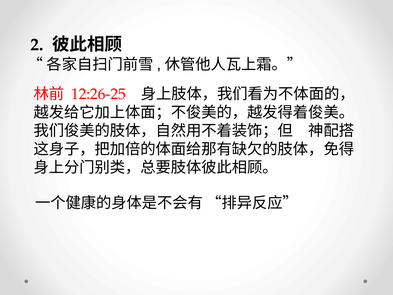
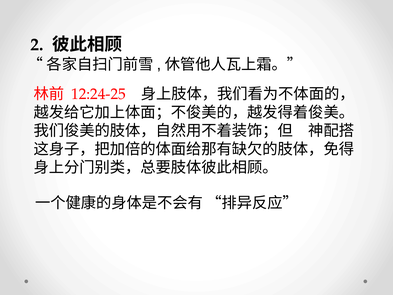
12:26-25: 12:26-25 -> 12:24-25 (98, 94)
